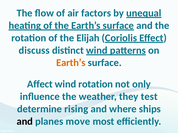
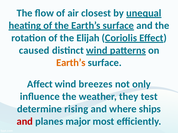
factors: factors -> closest (96, 13)
discuss: discuss -> caused (34, 50)
wind rotation: rotation -> breezes (96, 84)
and colour: black -> red (25, 122)
move: move -> major (78, 122)
